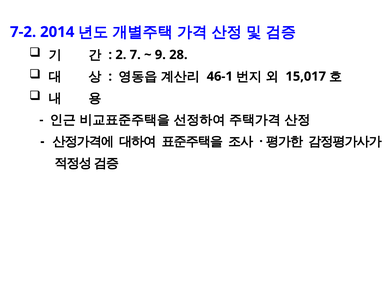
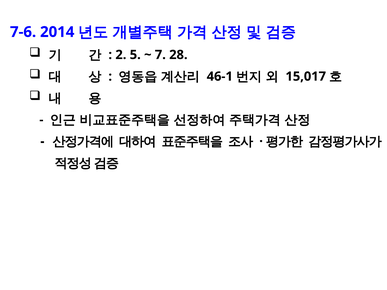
7-2: 7-2 -> 7-6 (23, 32)
7: 7 -> 5 (135, 55)
9: 9 -> 7 (160, 55)
